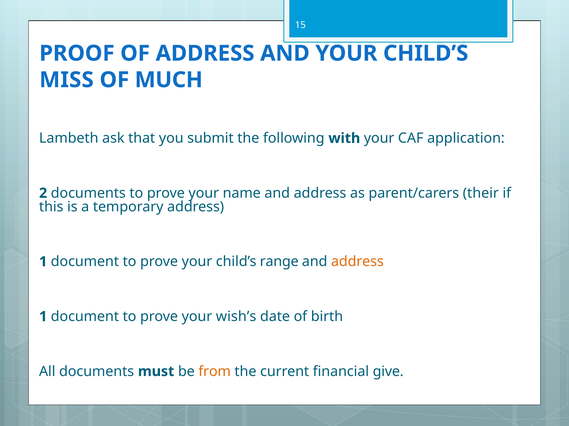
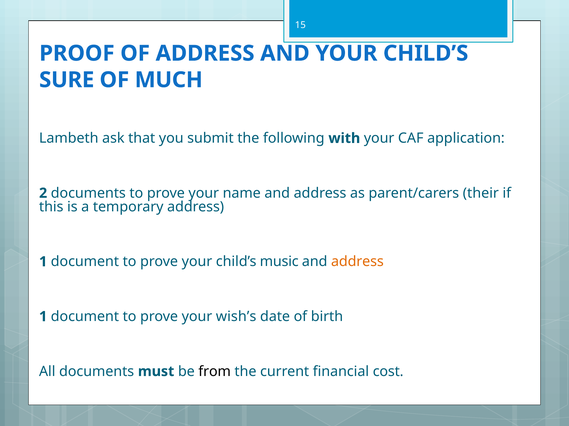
MISS: MISS -> SURE (67, 80)
range: range -> music (279, 262)
from colour: orange -> black (215, 372)
give: give -> cost (388, 372)
